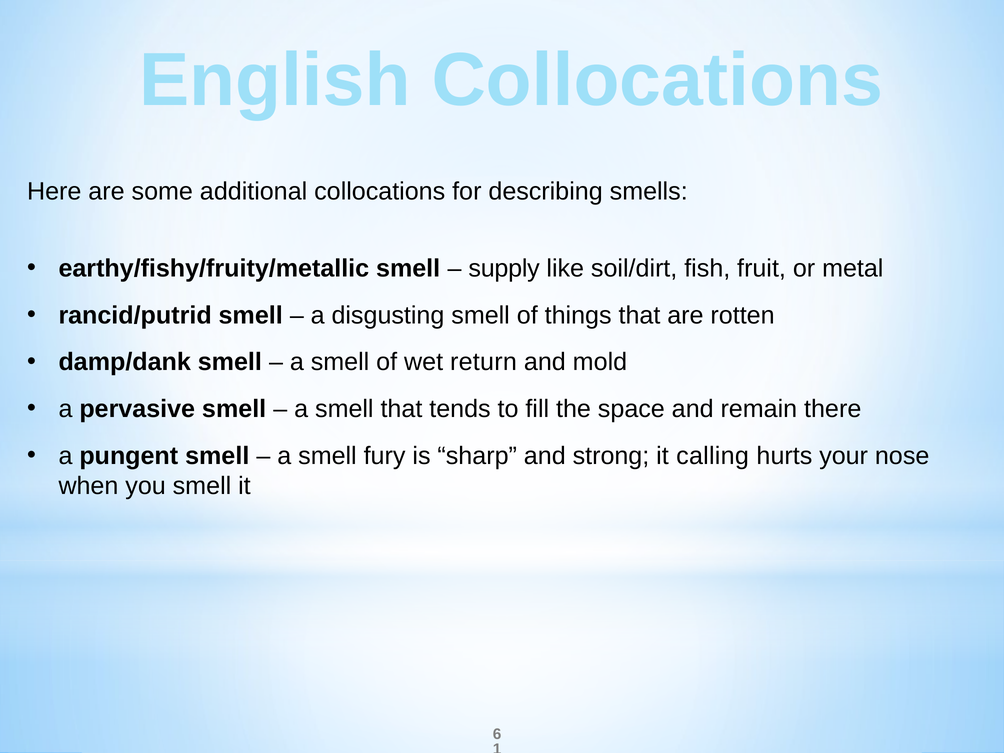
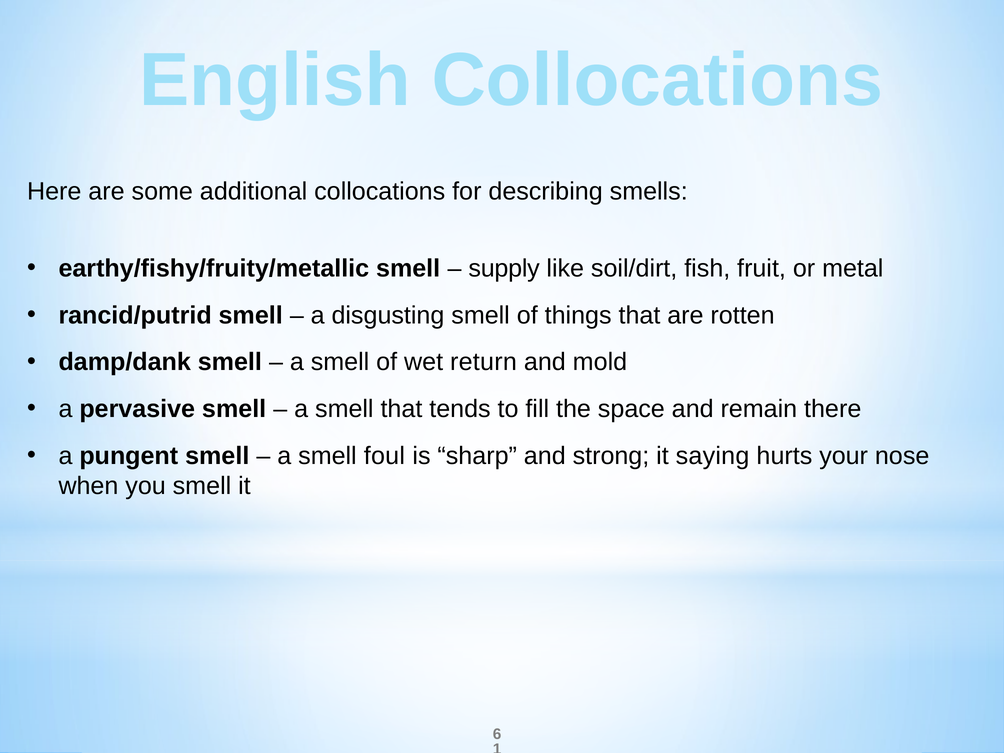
fury: fury -> foul (384, 456)
calling: calling -> saying (713, 456)
